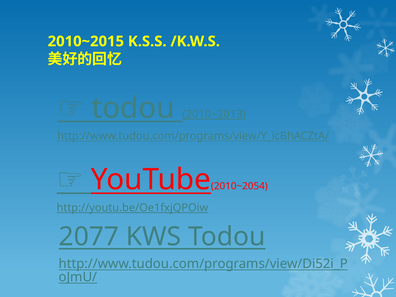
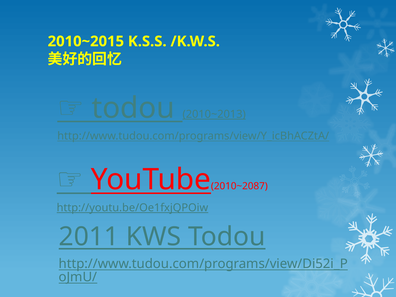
2010~2054: 2010~2054 -> 2010~2087 (239, 186)
2077: 2077 -> 2011 (89, 237)
